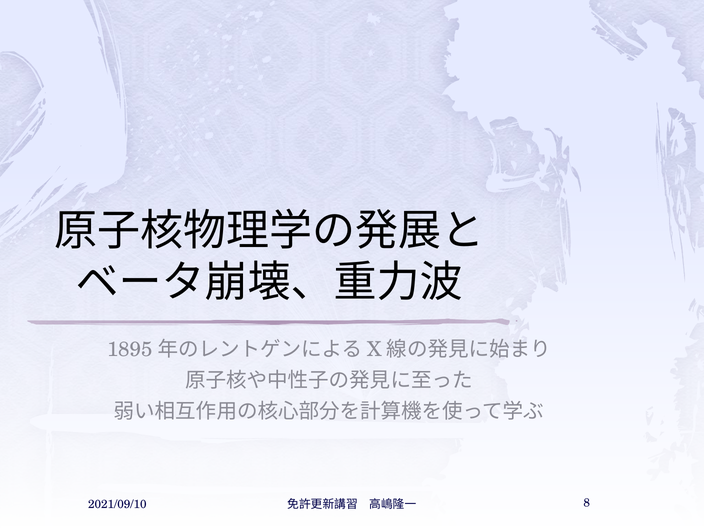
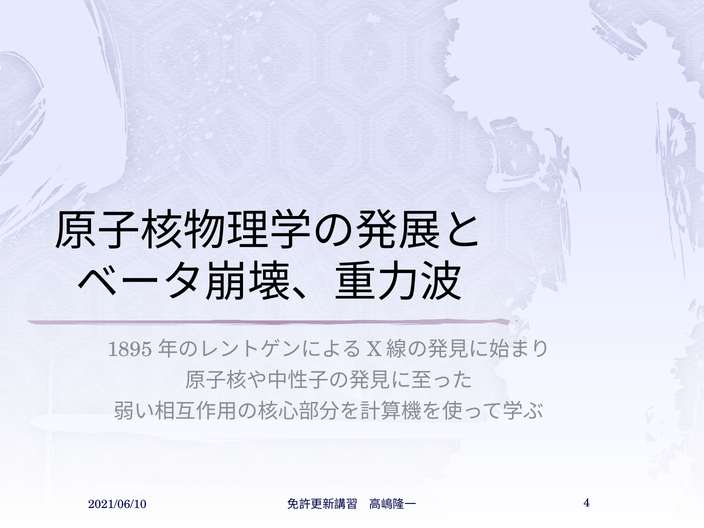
2021/09/10: 2021/09/10 -> 2021/06/10 (117, 504)
8: 8 -> 4 (587, 503)
